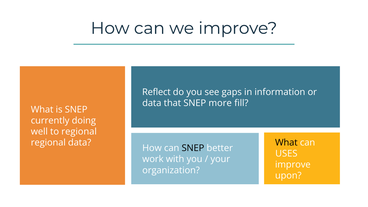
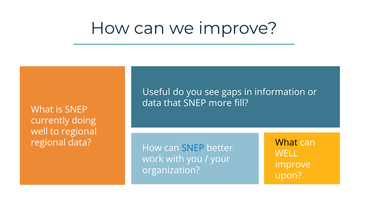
Reflect: Reflect -> Useful (156, 92)
SNEP colour: black -> blue (193, 148)
USES: USES -> WELL (286, 154)
